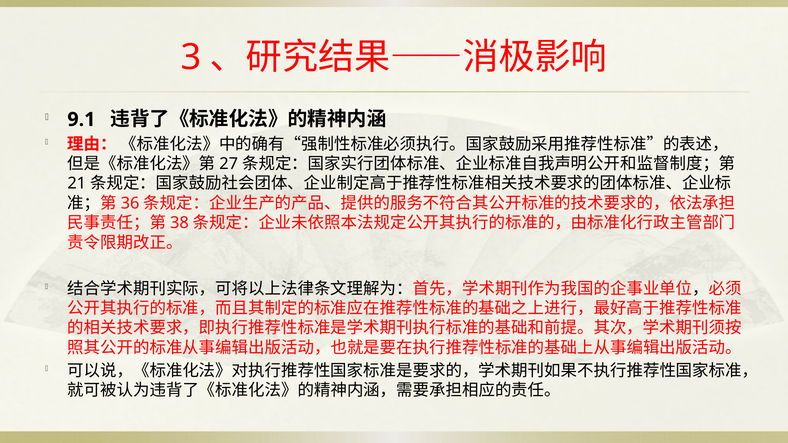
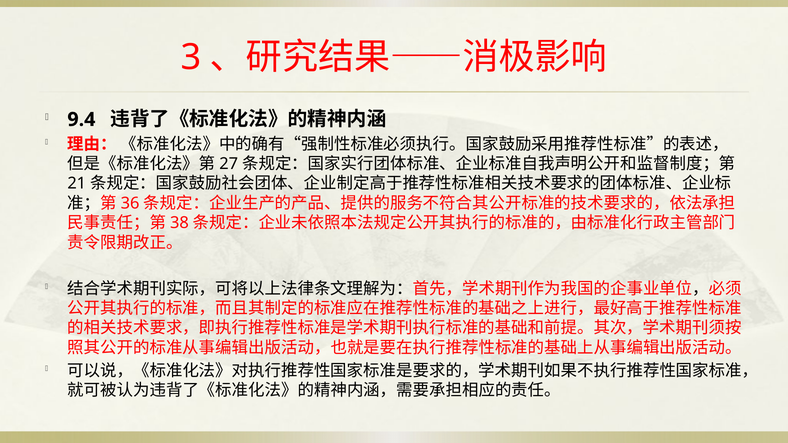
9.1: 9.1 -> 9.4 (81, 120)
